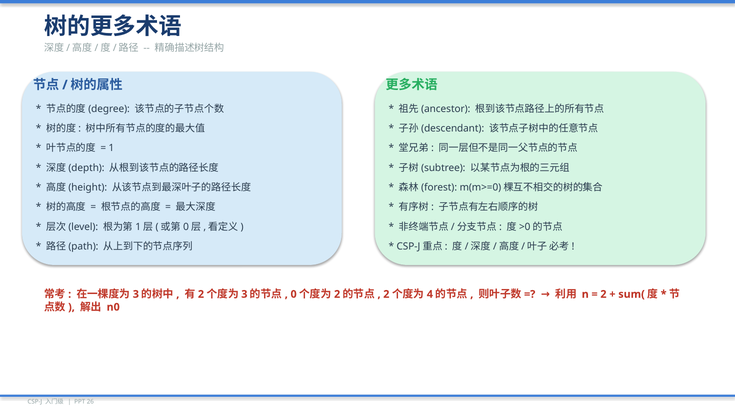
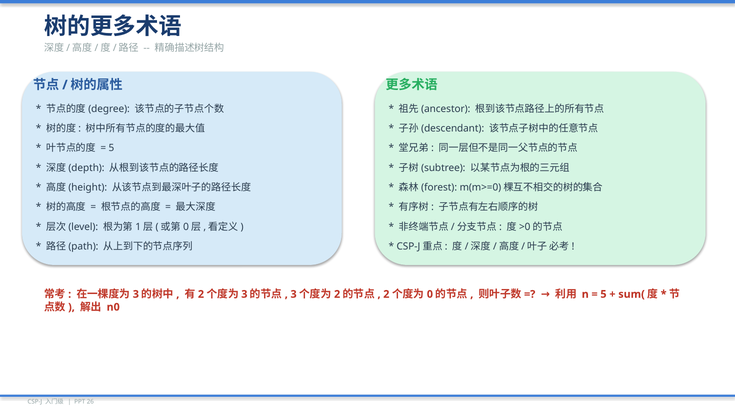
1: 1 -> 5 (111, 148)
0: 0 -> 3 (294, 294)
4: 4 -> 0 (430, 294)
2: 2 -> 5 (603, 294)
